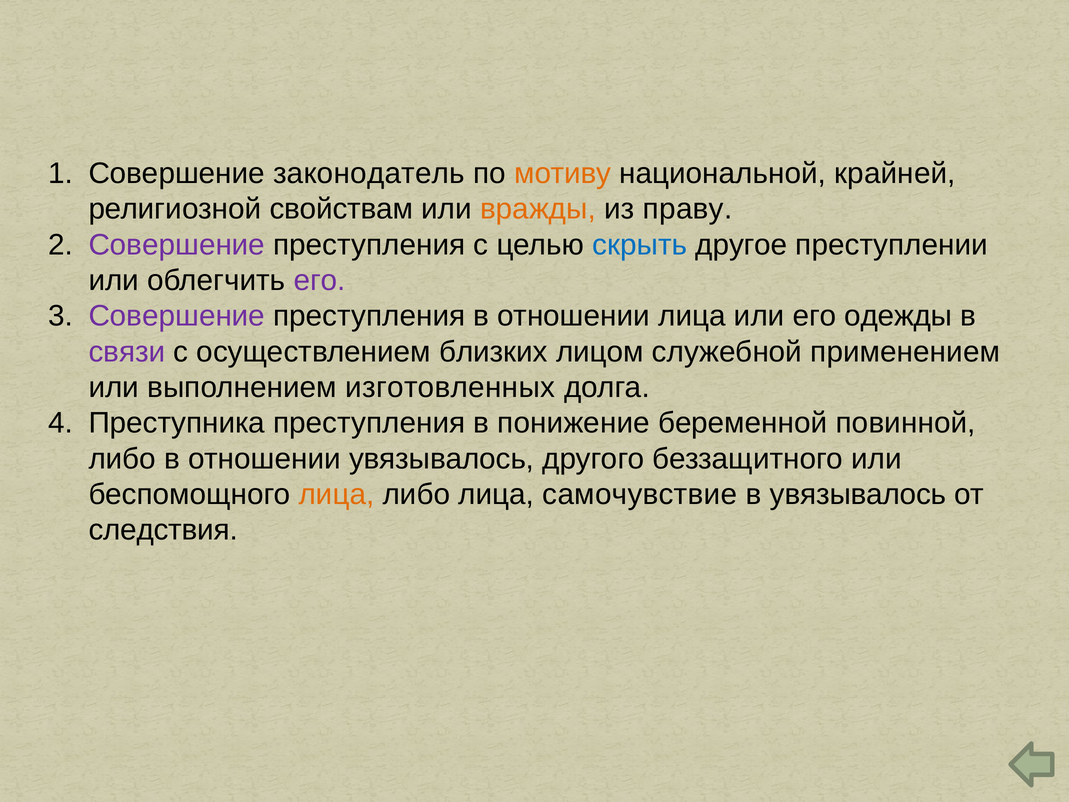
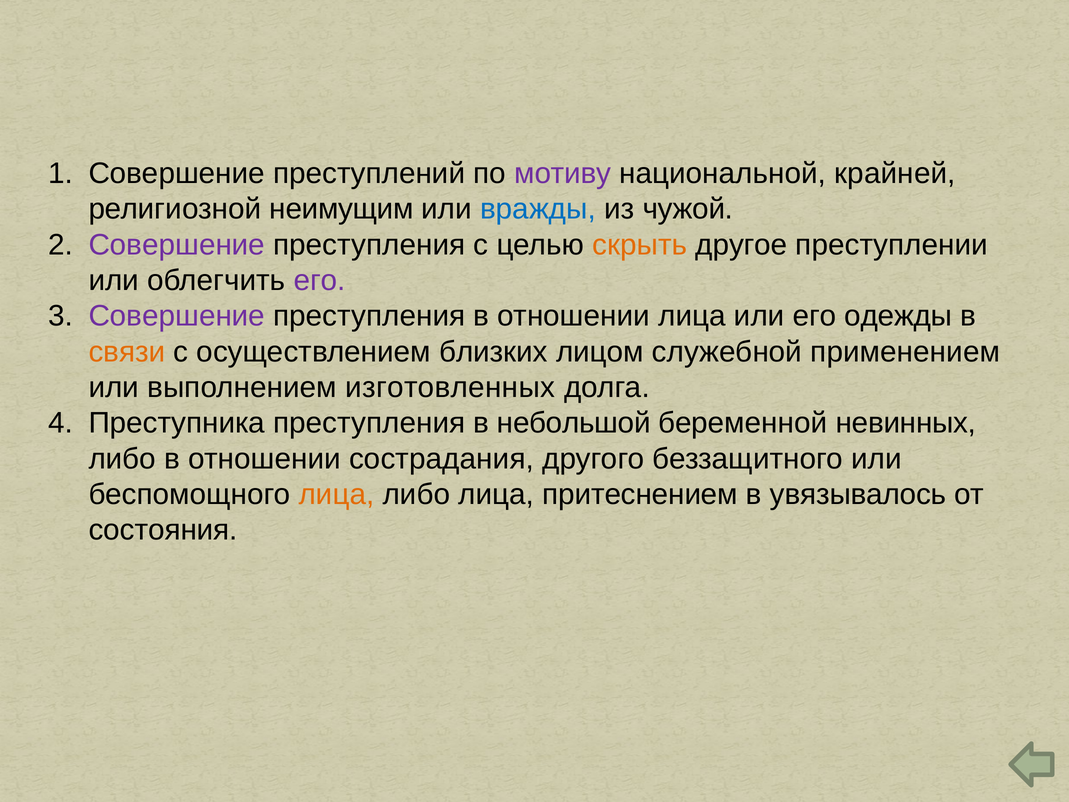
законодатель: законодатель -> преступлений (369, 173)
мотиву colour: orange -> purple (563, 173)
свойствам: свойствам -> неимущим (341, 209)
вражды colour: orange -> blue (538, 209)
праву: праву -> чужой (688, 209)
скрыть colour: blue -> orange (640, 245)
связи colour: purple -> orange (127, 352)
понижение: понижение -> небольшой (574, 423)
повинной: повинной -> невинных (906, 423)
отношении увязывалось: увязывалось -> сострадания (441, 459)
самочувствие: самочувствие -> притеснением (640, 494)
следствия: следствия -> состояния (163, 530)
